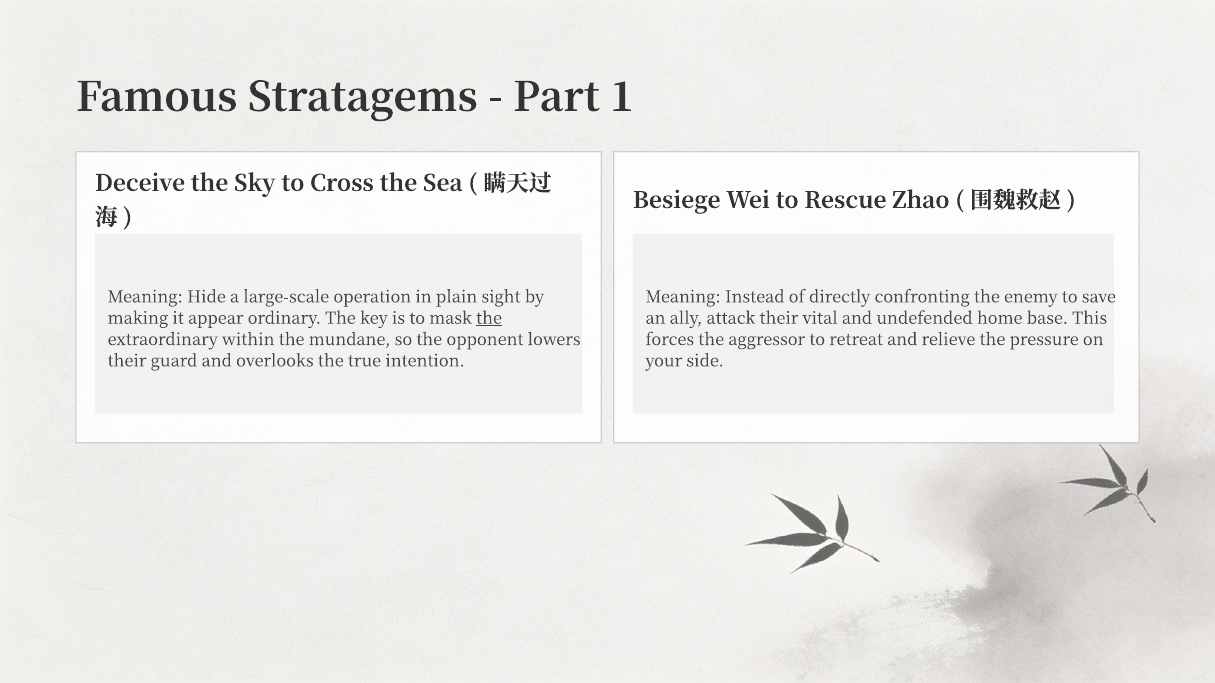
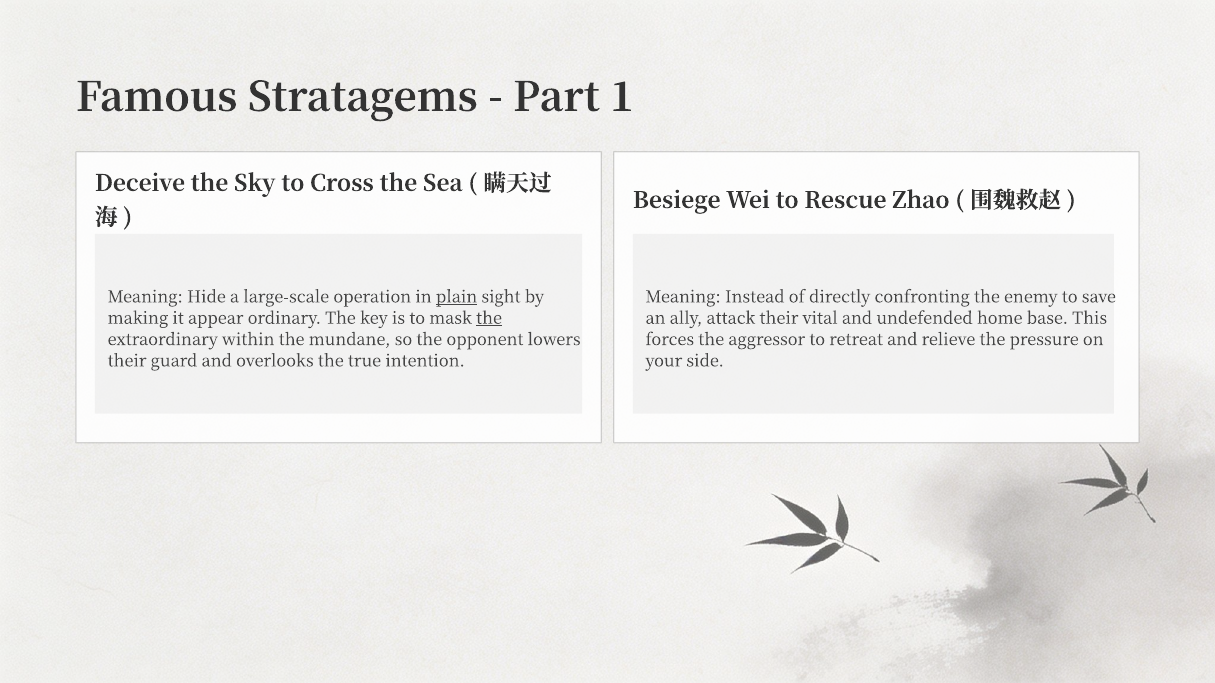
plain underline: none -> present (457, 297)
